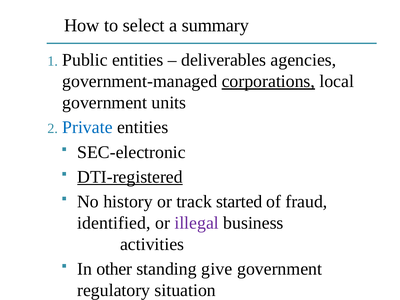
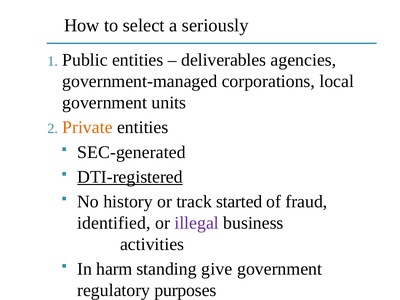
summary: summary -> seriously (215, 25)
corporations underline: present -> none (268, 81)
Private colour: blue -> orange (87, 127)
SEC-electronic: SEC-electronic -> SEC-generated (131, 152)
other: other -> harm (114, 269)
situation: situation -> purposes (185, 290)
